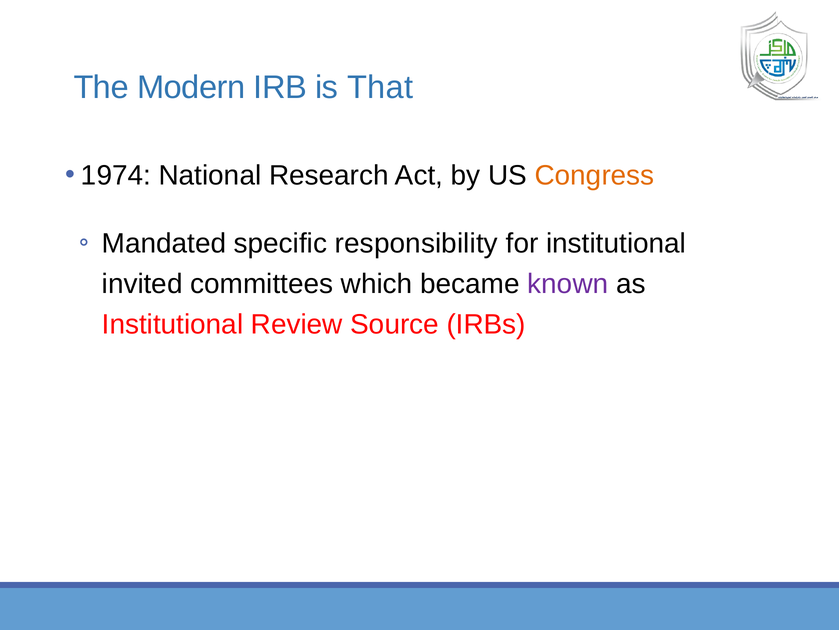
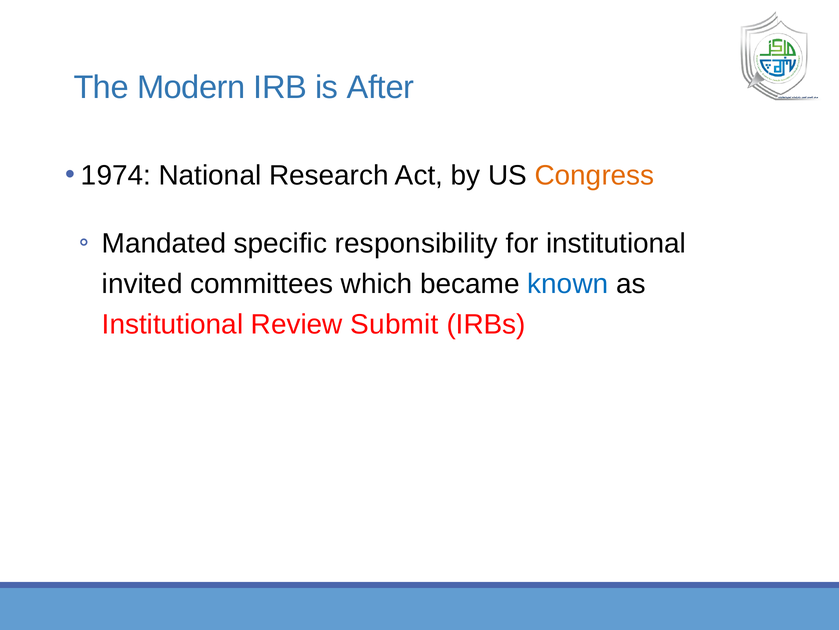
That: That -> After (380, 87)
known colour: purple -> blue (568, 284)
Source: Source -> Submit (394, 324)
